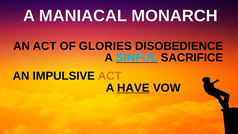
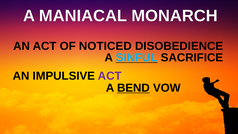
GLORIES: GLORIES -> NOTICED (105, 46)
ACT colour: orange -> purple (110, 76)
HAVE: HAVE -> BEND (133, 88)
